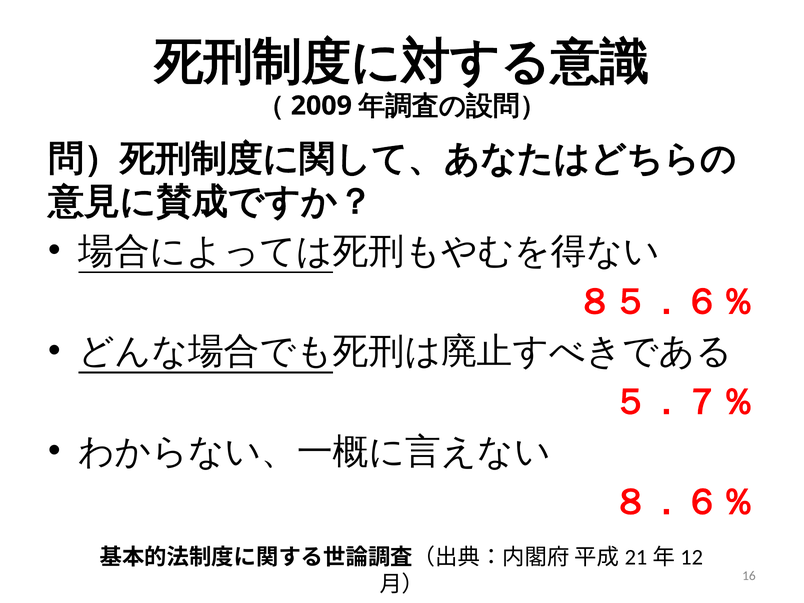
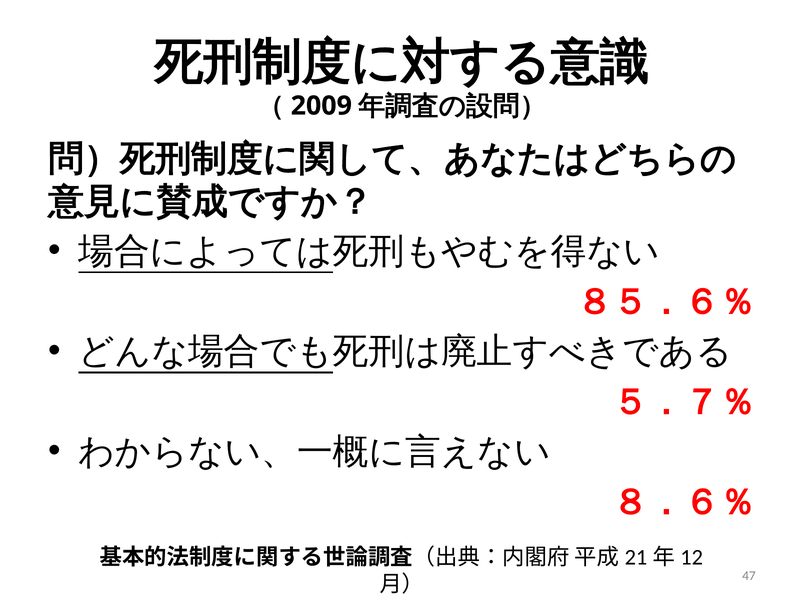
16: 16 -> 47 (749, 576)
